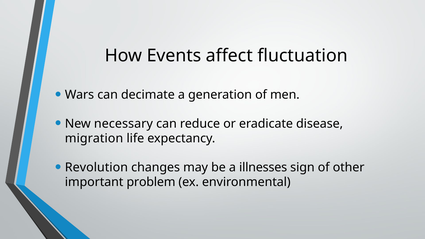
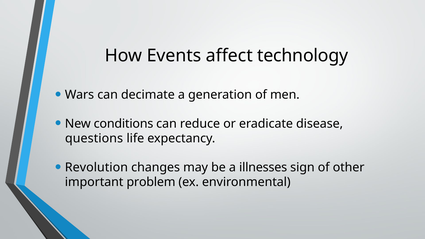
fluctuation: fluctuation -> technology (303, 56)
necessary: necessary -> conditions (124, 124)
migration: migration -> questions (94, 139)
